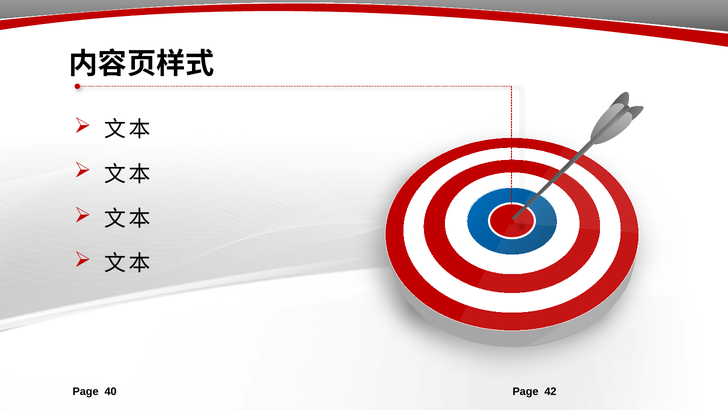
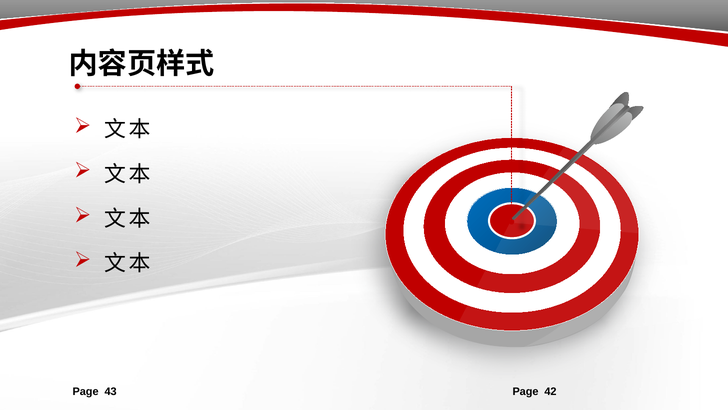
40: 40 -> 43 (111, 391)
